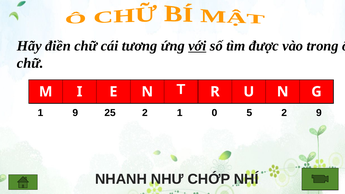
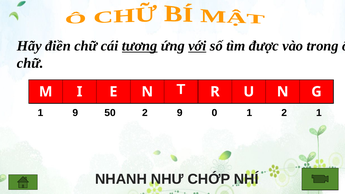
tương underline: none -> present (140, 46)
25: 25 -> 50 (110, 113)
2 1: 1 -> 9 (180, 113)
0 5: 5 -> 1 (249, 113)
2 9: 9 -> 1 (319, 113)
